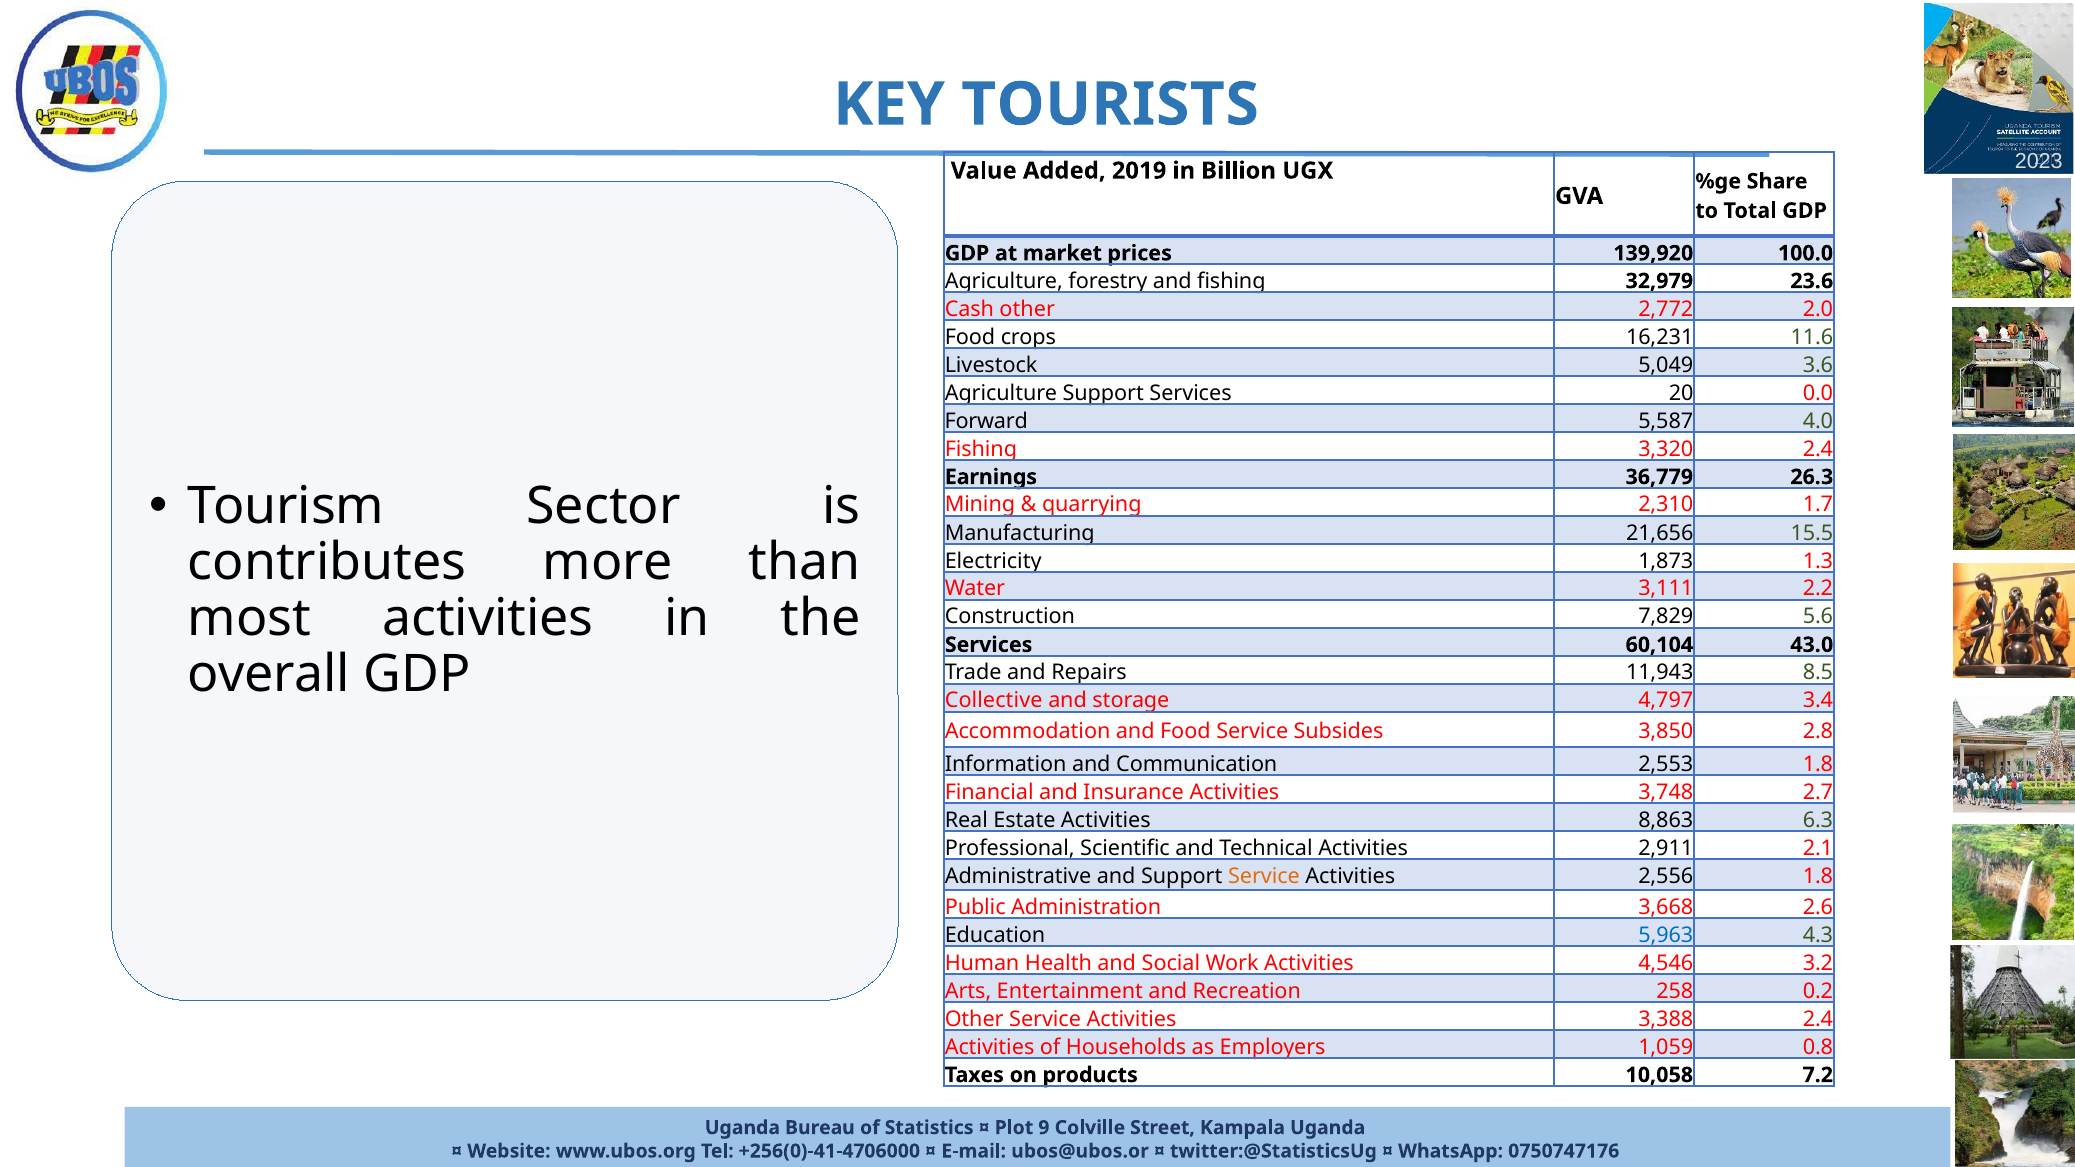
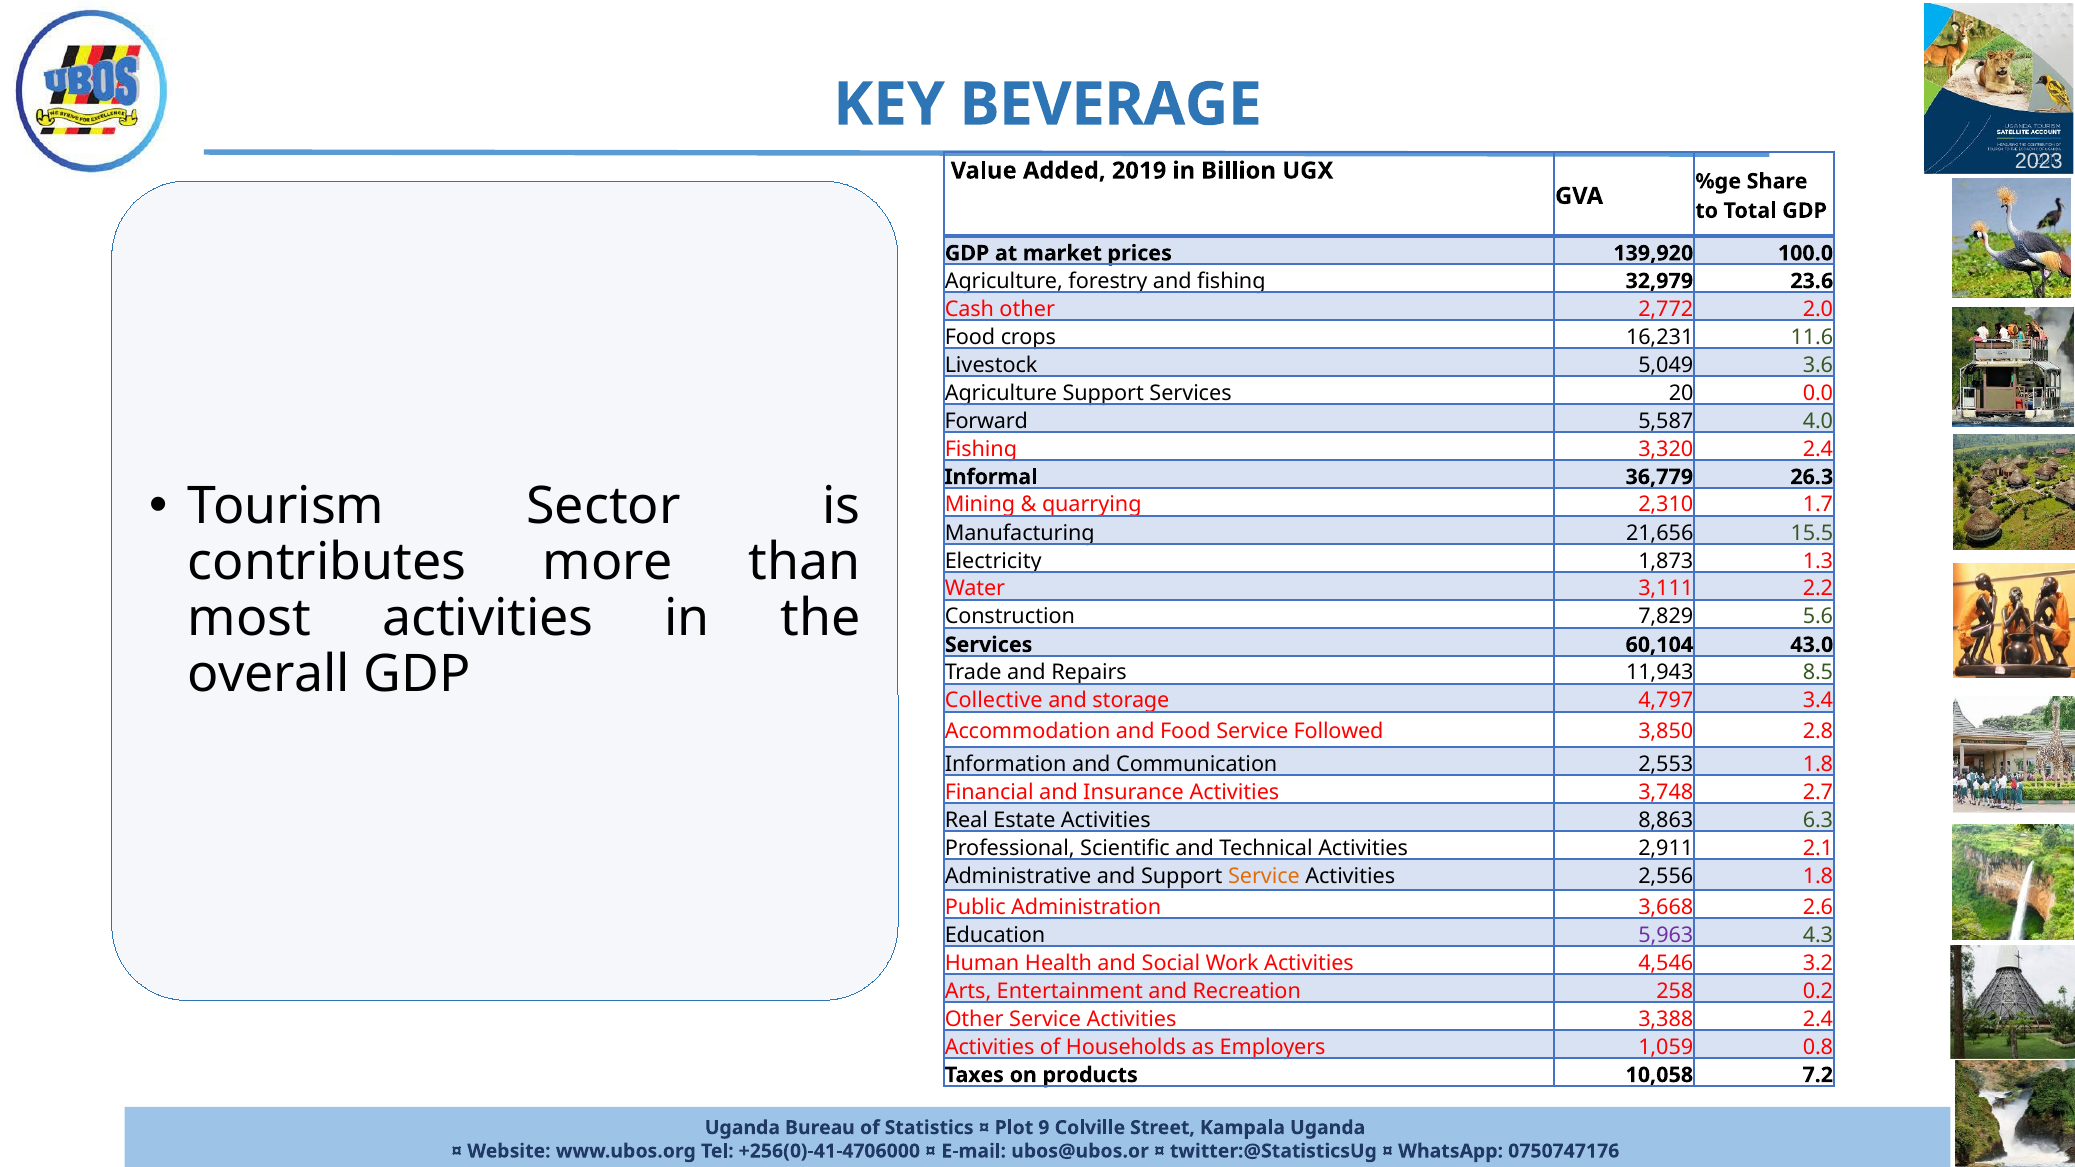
TOURISTS: TOURISTS -> BEVERAGE (1111, 105)
Earnings: Earnings -> Informal (991, 477)
Subsides: Subsides -> Followed (1339, 731)
5,963 colour: blue -> purple (1666, 935)
